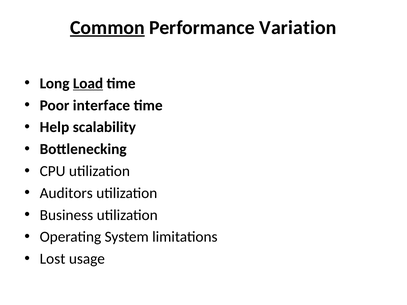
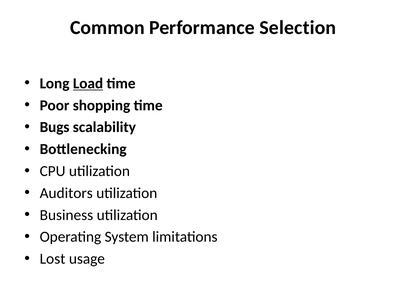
Common underline: present -> none (107, 28)
Variation: Variation -> Selection (298, 28)
interface: interface -> shopping (102, 105)
Help: Help -> Bugs (55, 127)
